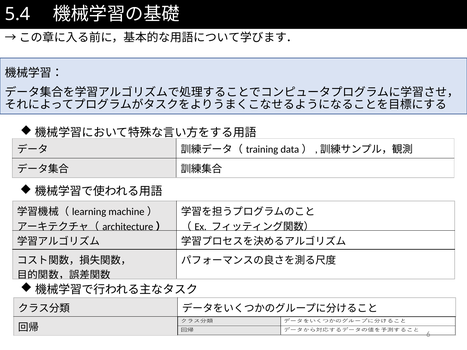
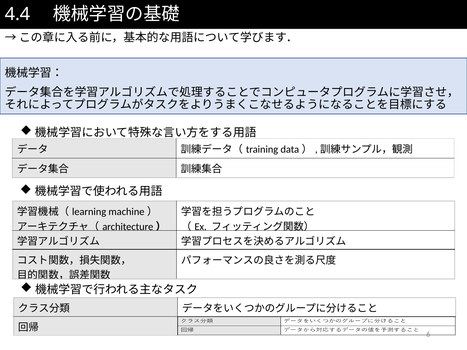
5.4: 5.4 -> 4.4 (17, 14)
